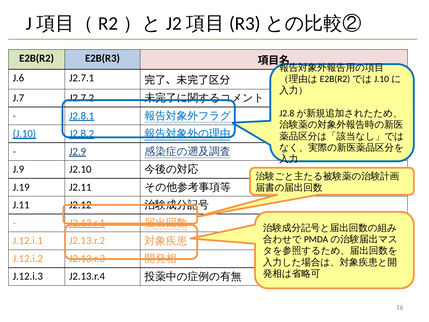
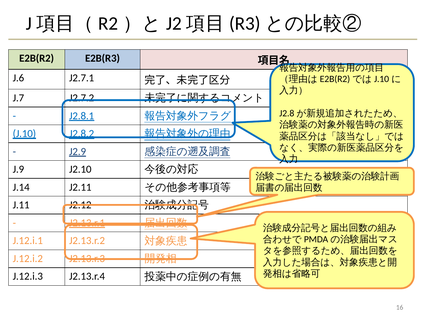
J.19: J.19 -> J.14 (21, 187)
